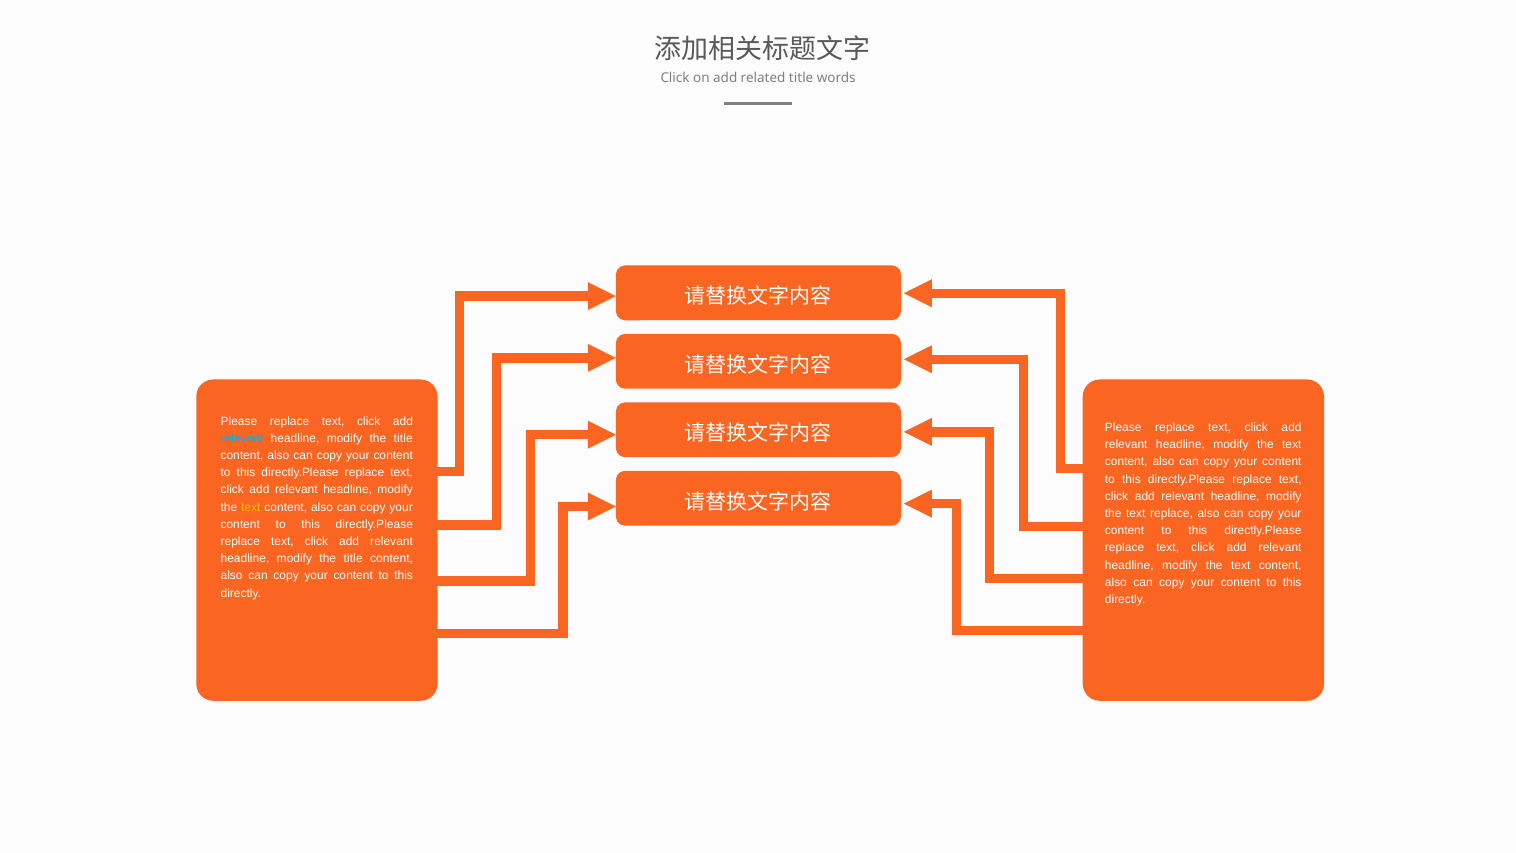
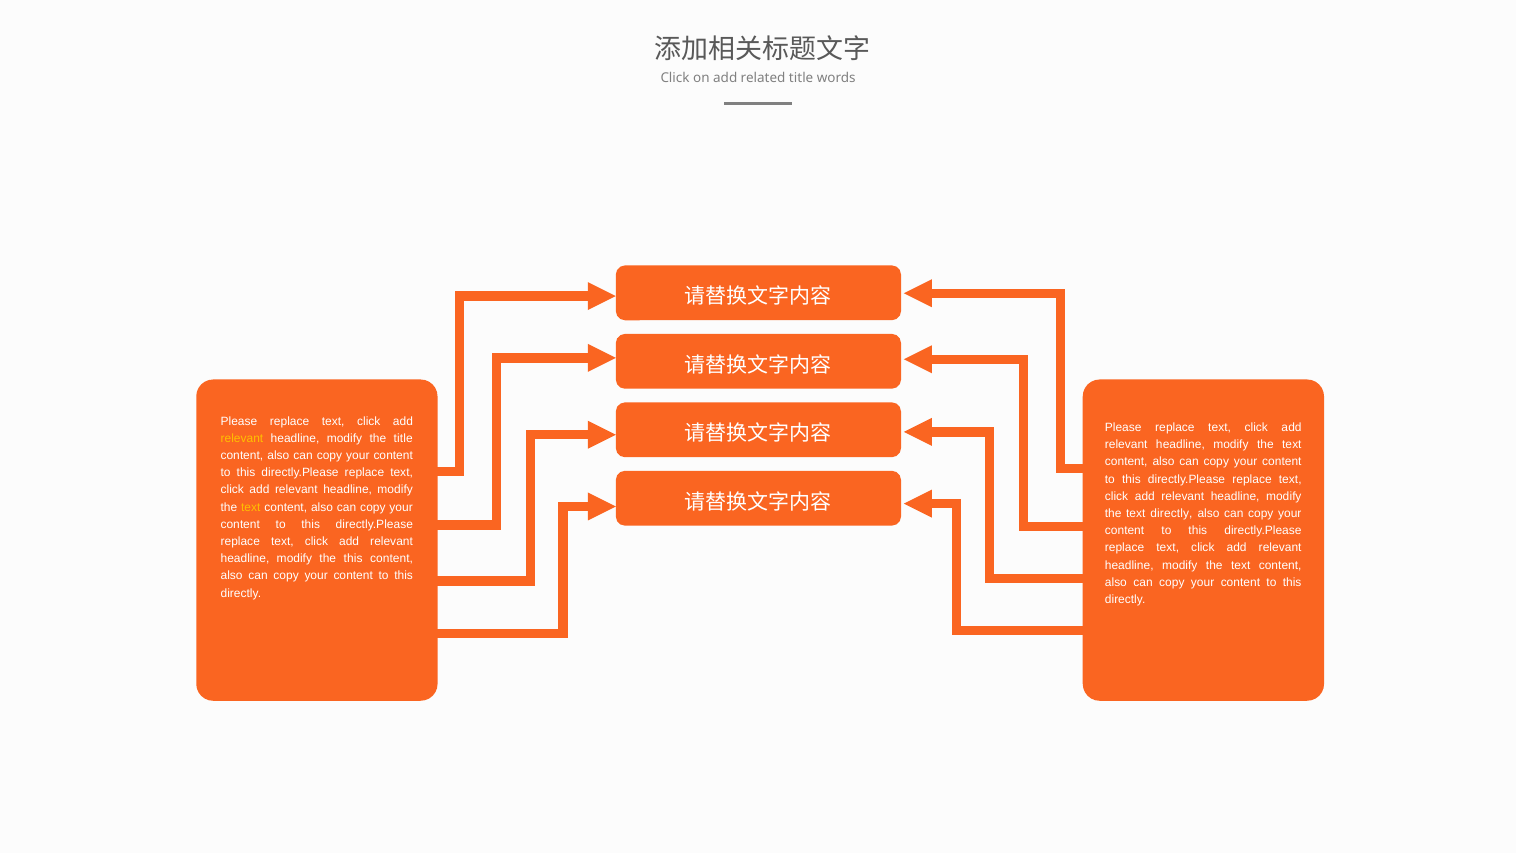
relevant colour: light blue -> yellow (242, 438)
text replace: replace -> directly (1171, 513)
title: title -> this (353, 558)
